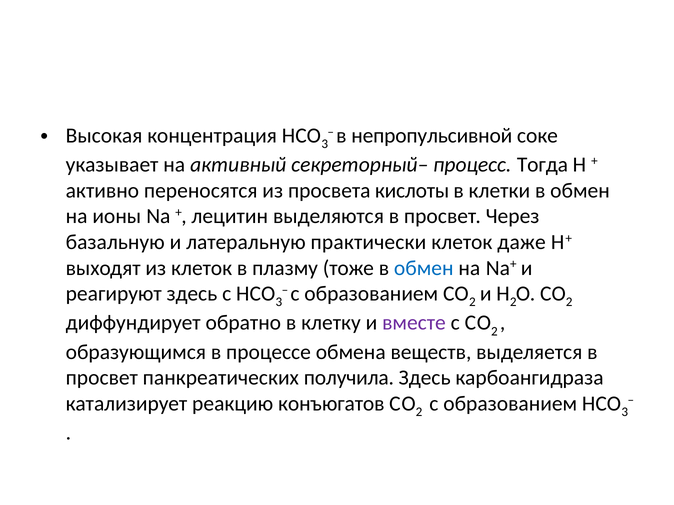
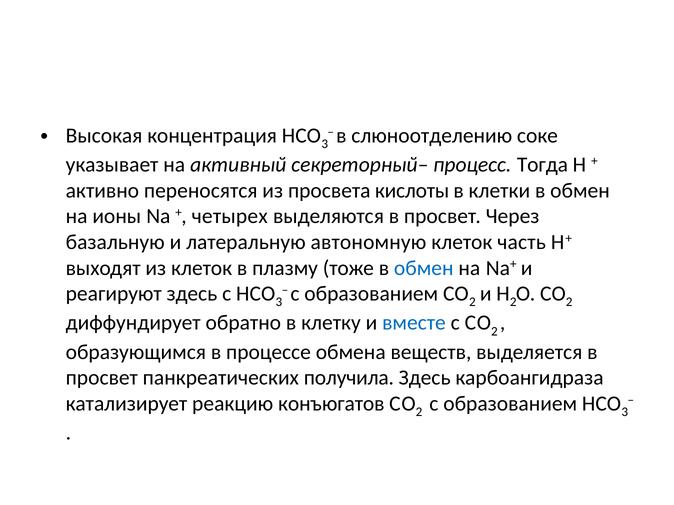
непропульсивной: непропульсивной -> слюноотделению (432, 136)
лецитин: лецитин -> четырех (230, 217)
практически: практически -> автономную (368, 242)
даже: даже -> часть (522, 242)
вместе colour: purple -> blue (414, 323)
